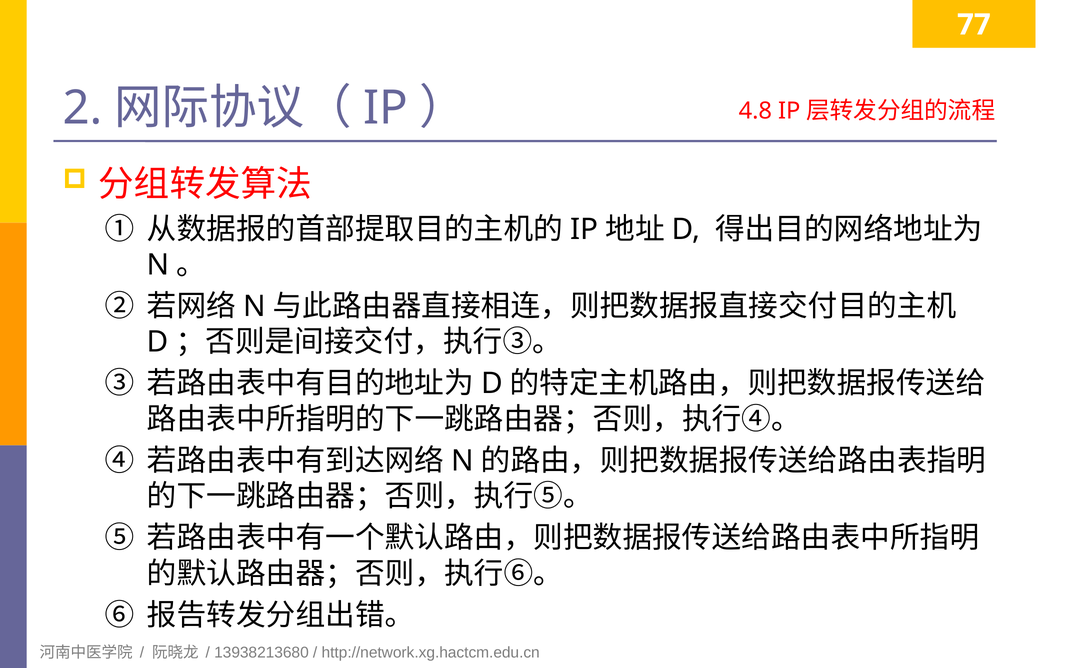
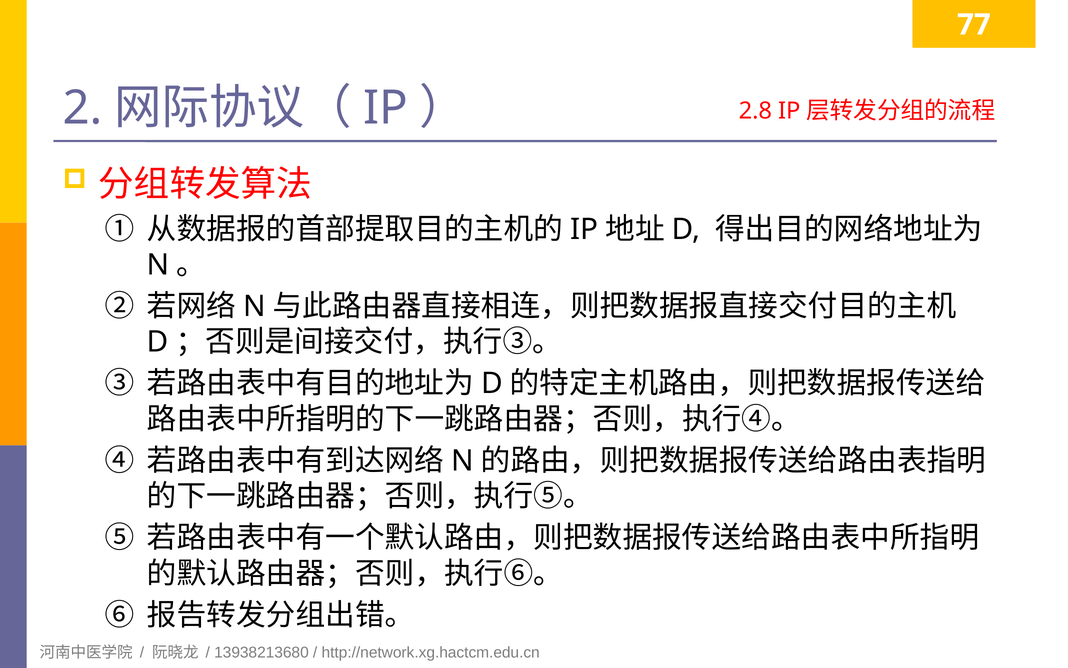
4.8: 4.8 -> 2.8 (755, 111)
